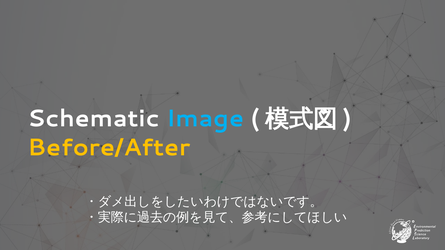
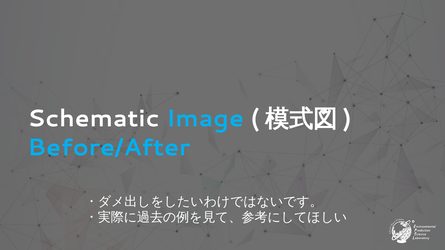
Before/After colour: yellow -> light blue (109, 148)
